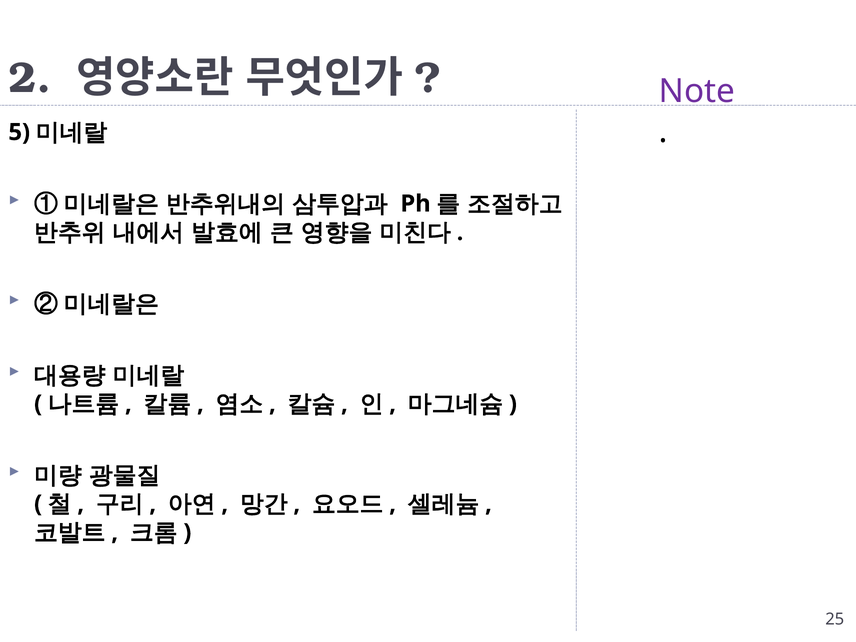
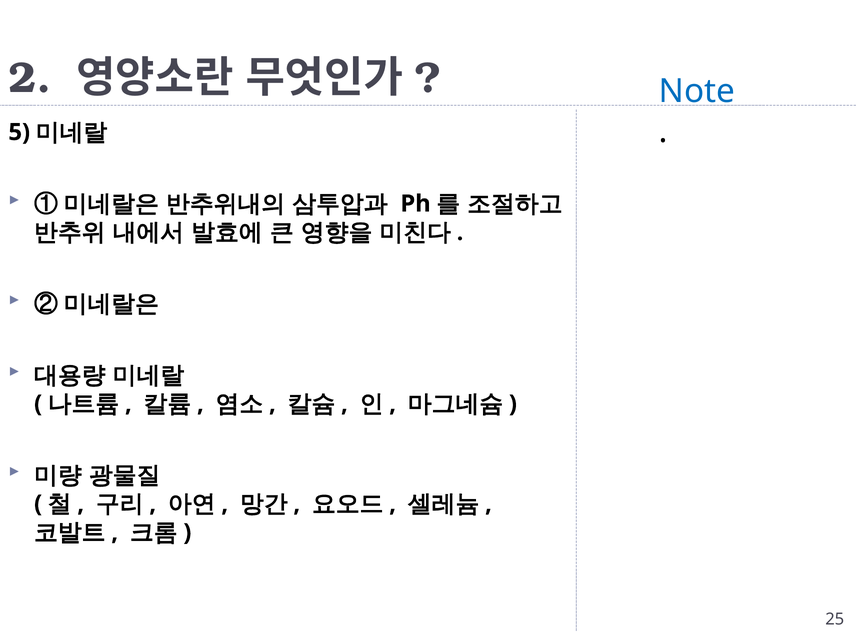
Note colour: purple -> blue (697, 91)
